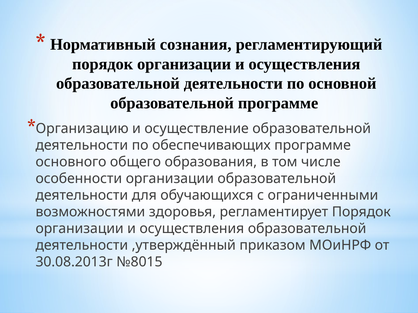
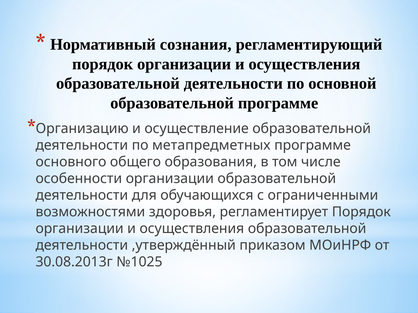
обеспечивающих: обеспечивающих -> метапредметных (211, 145)
№8015: №8015 -> №1025 (139, 262)
